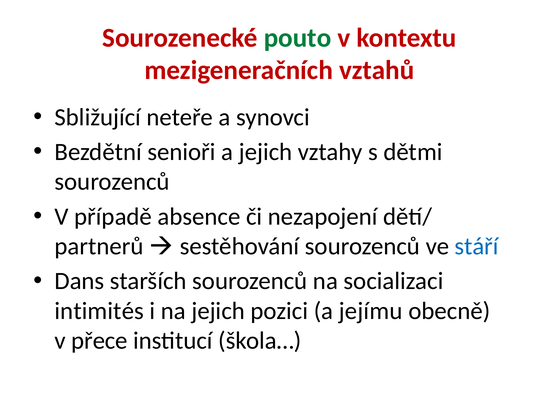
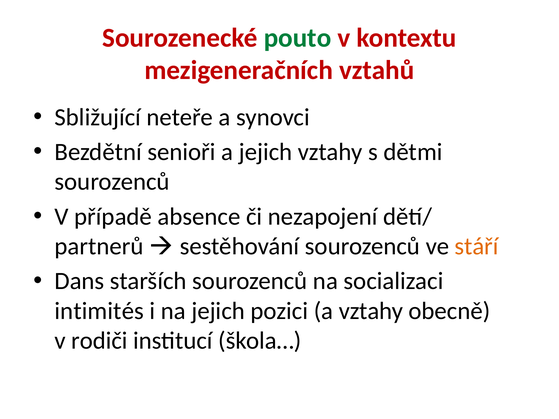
stáří colour: blue -> orange (477, 246)
a jejímu: jejímu -> vztahy (371, 311)
přece: přece -> rodiči (99, 341)
